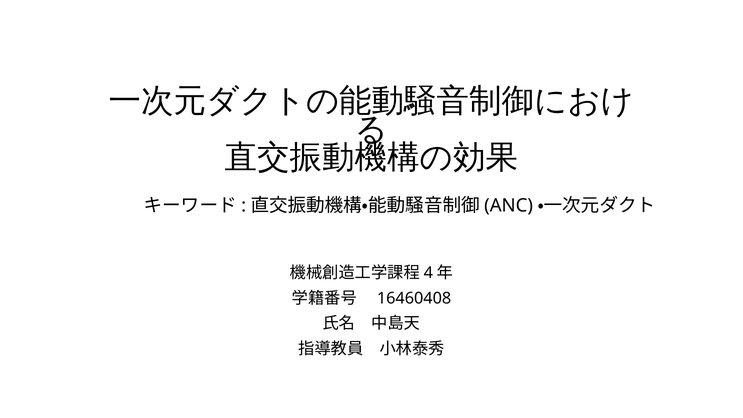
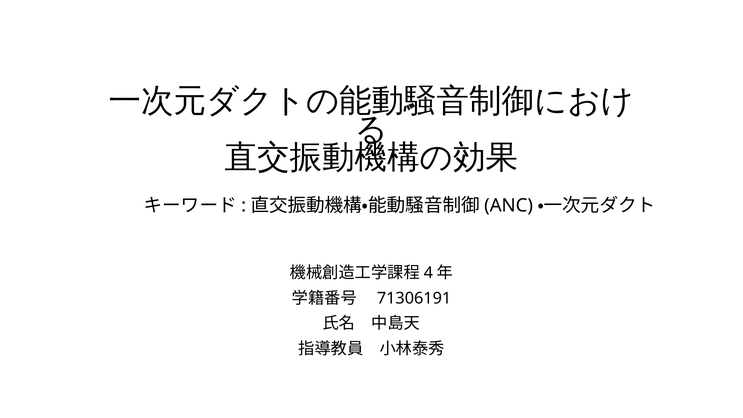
16460408: 16460408 -> 71306191 (414, 298)
